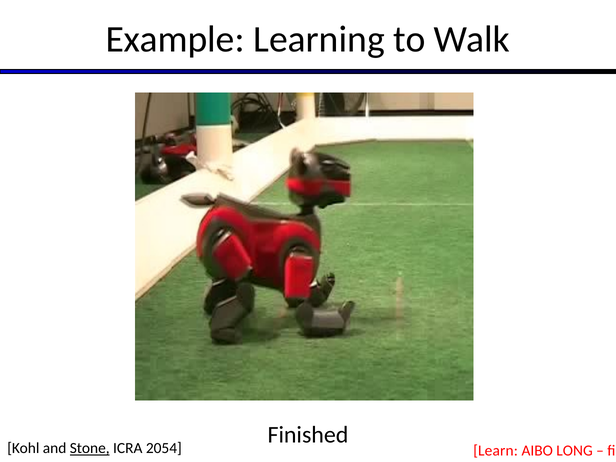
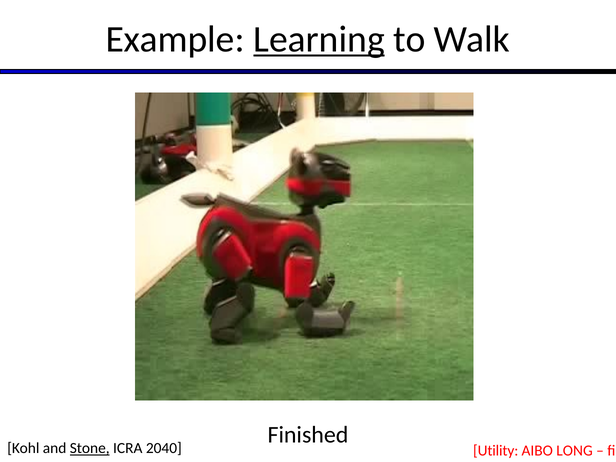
Learning underline: none -> present (319, 39)
2054: 2054 -> 2040 (164, 448)
Learn: Learn -> Utility (496, 450)
